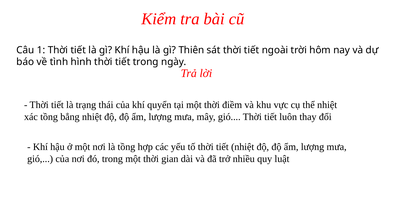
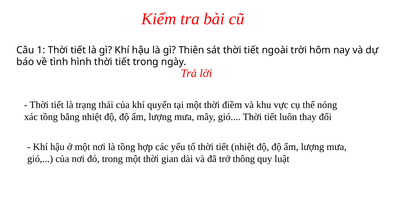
thể nhiệt: nhiệt -> nóng (327, 105)
nhiều: nhiều -> thông (244, 159)
